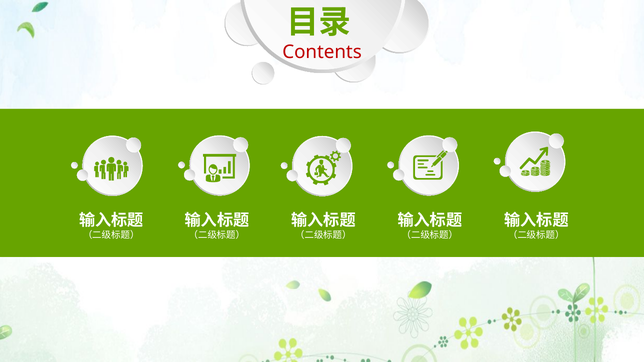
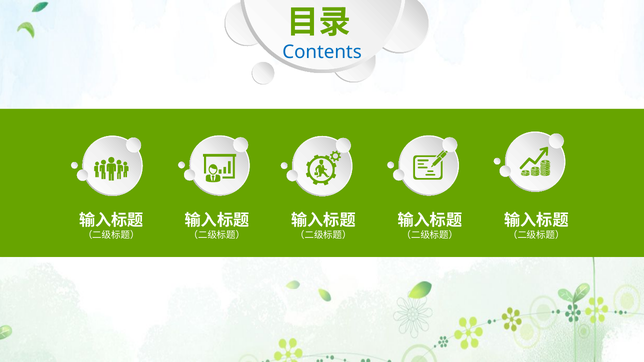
Contents colour: red -> blue (322, 52)
